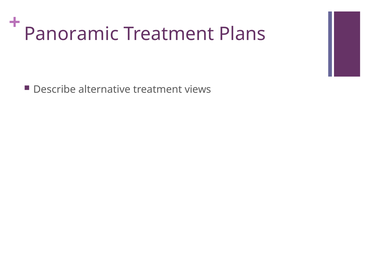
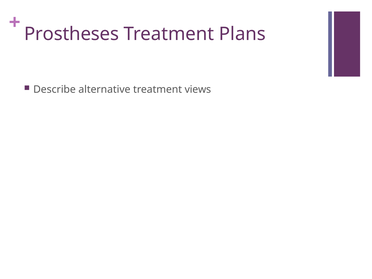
Panoramic: Panoramic -> Prostheses (72, 34)
